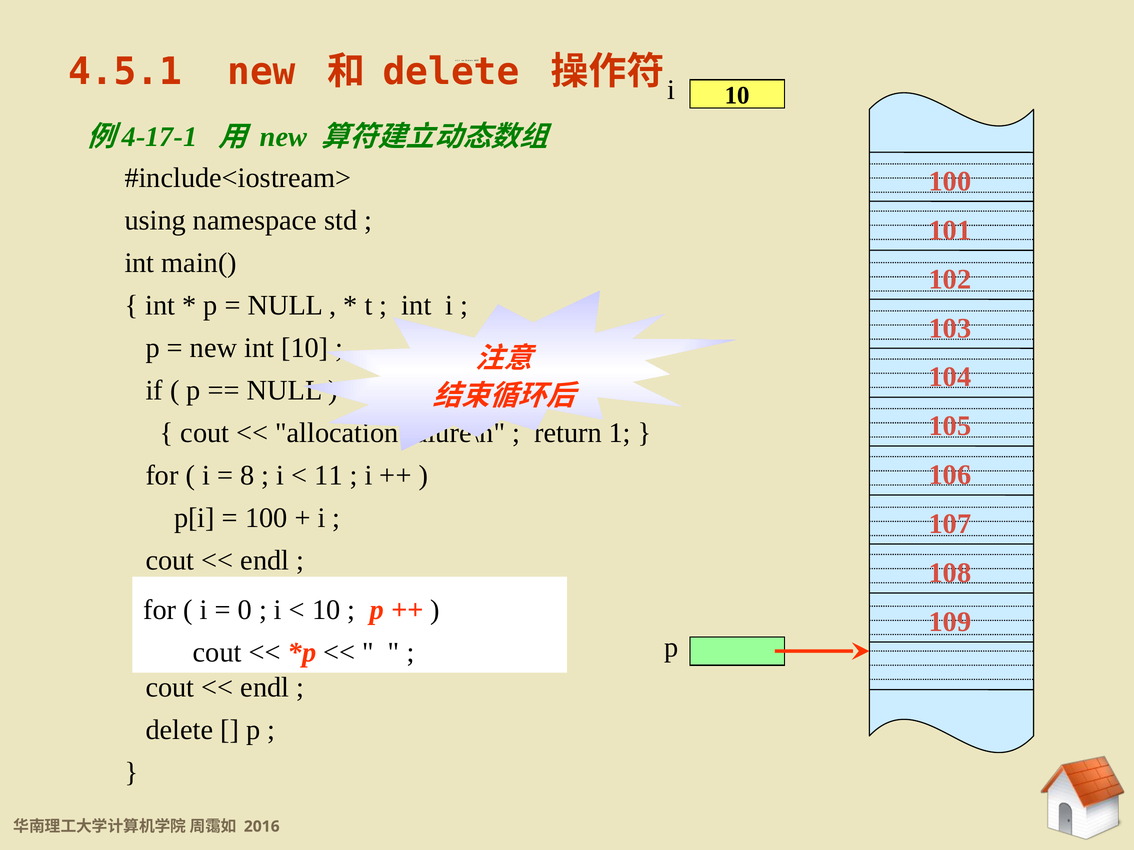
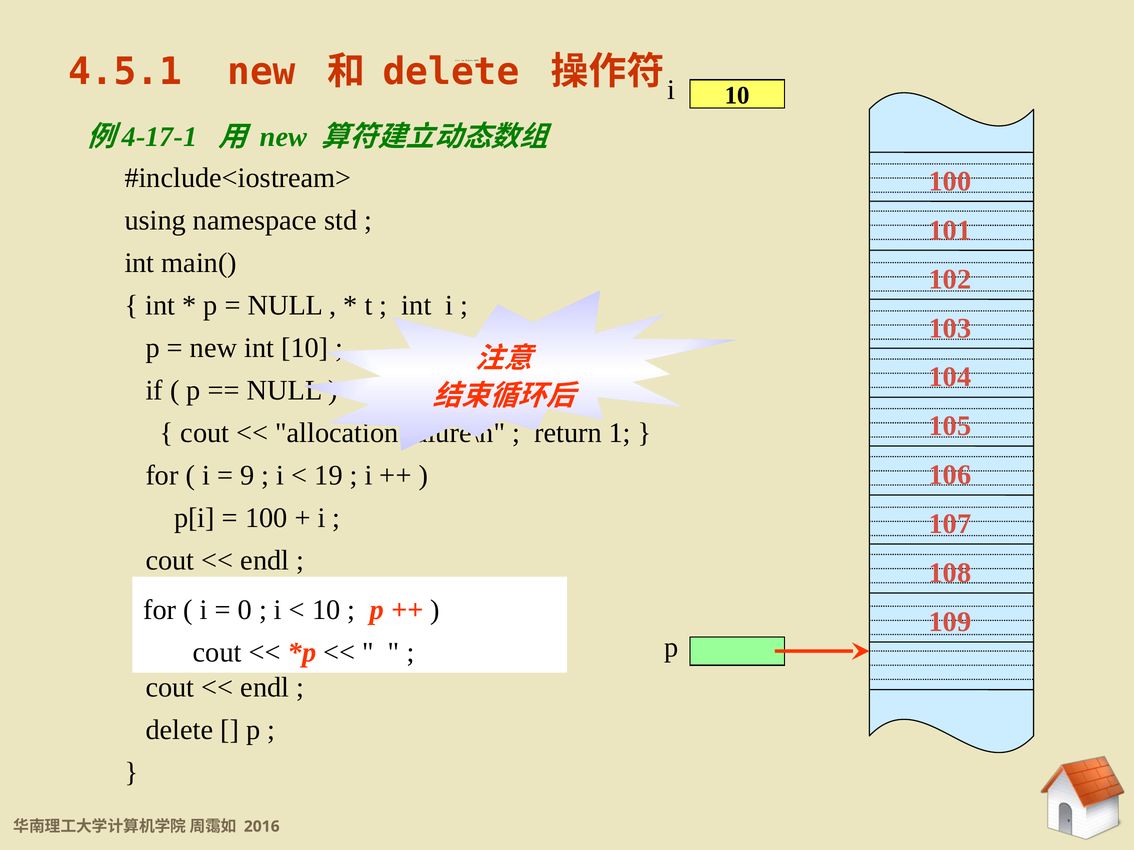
8: 8 -> 9 (247, 476)
11: 11 -> 19 (329, 476)
